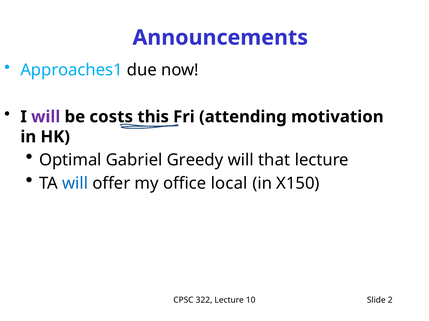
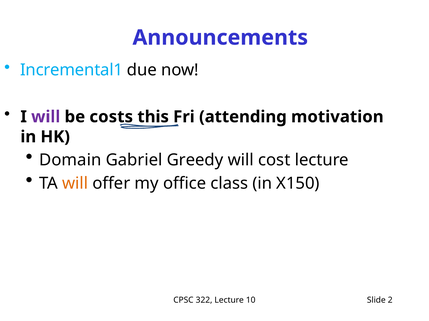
Approaches1: Approaches1 -> Incremental1 (72, 70)
Optimal: Optimal -> Domain (70, 160)
that: that -> cost (274, 160)
will colour: blue -> orange (75, 184)
local: local -> class (229, 184)
